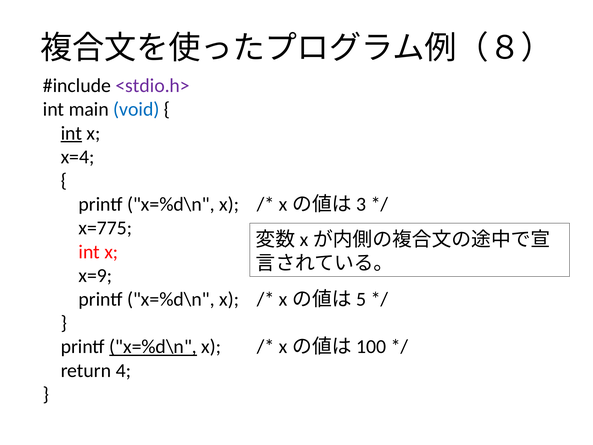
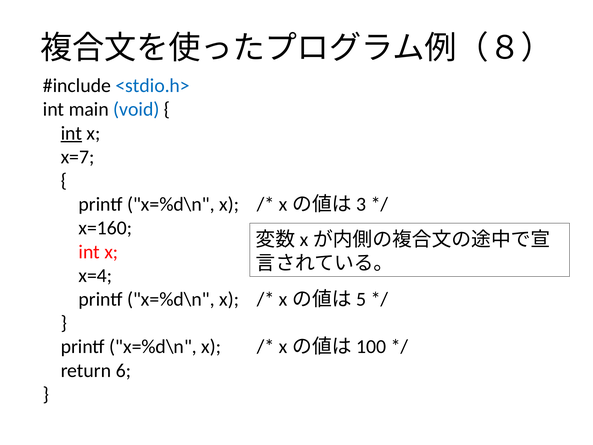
<stdio.h> colour: purple -> blue (153, 86)
x=4: x=4 -> x=7 (78, 157)
x=775: x=775 -> x=160 (105, 228)
x=9: x=9 -> x=4 (95, 275)
x=%d\n underline: present -> none (153, 347)
4: 4 -> 6 (123, 370)
